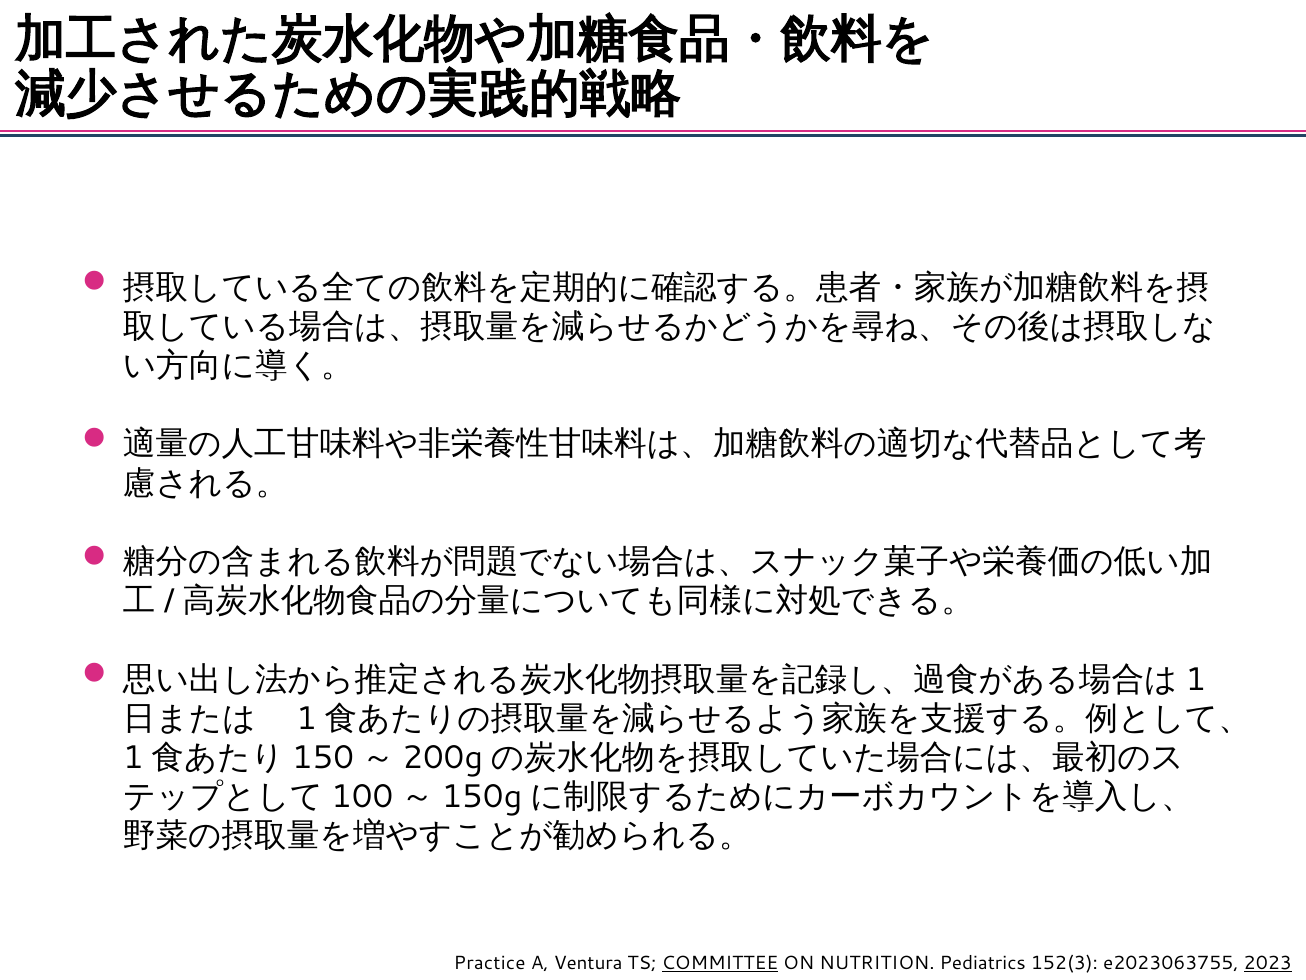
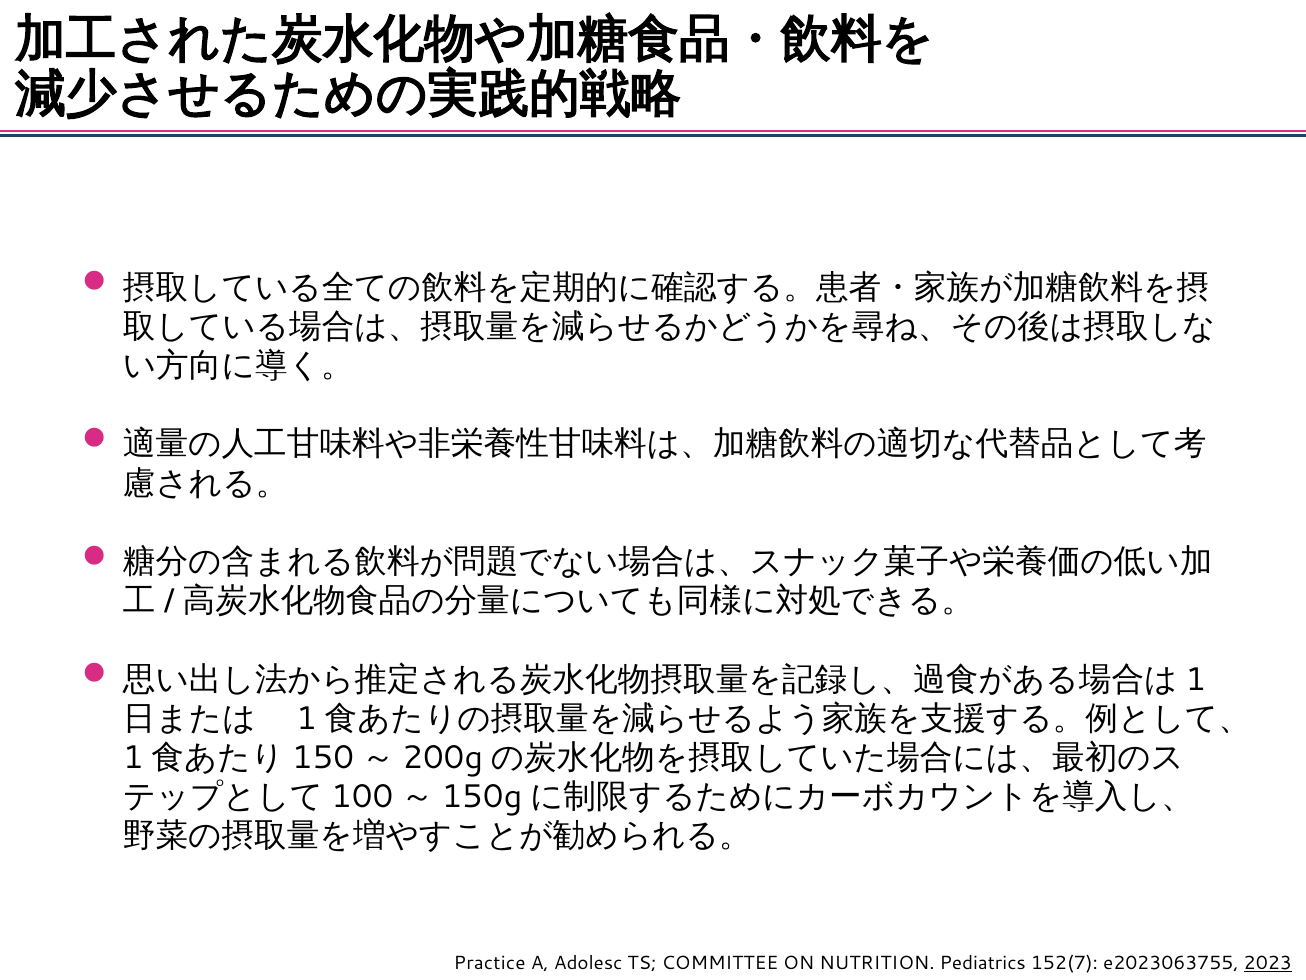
Ventura: Ventura -> Adolesc (588, 963)
COMMITTEE underline: present -> none (720, 963)
152(3: 152(3 -> 152(7 (1064, 963)
